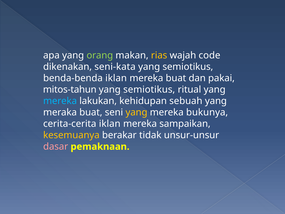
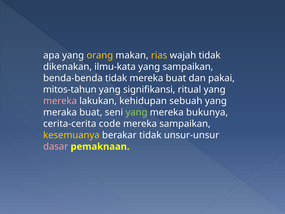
orang colour: light green -> yellow (100, 55)
wajah code: code -> tidak (210, 55)
seni-kata: seni-kata -> ilmu-kata (115, 67)
semiotikus: semiotikus -> sampaikan (188, 67)
benda-benda iklan: iklan -> tidak (116, 78)
semiotikus: semiotikus -> signifikansi (149, 89)
mereka colour: light blue -> pink (60, 101)
yang colour: yellow -> light green (136, 112)
cerita-cerita iklan: iklan -> code (110, 124)
